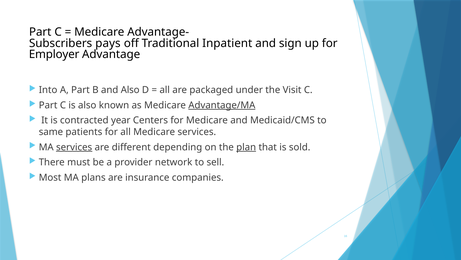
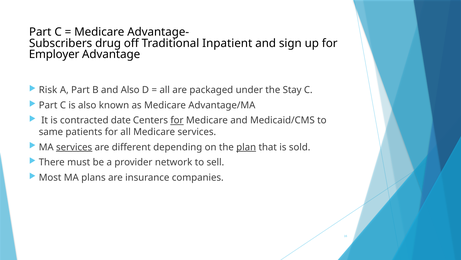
pays: pays -> drug (108, 43)
Into: Into -> Risk (48, 90)
Visit: Visit -> Stay (292, 90)
Advantage/MA underline: present -> none (222, 105)
year: year -> date (121, 120)
for underline: none -> present (177, 120)
